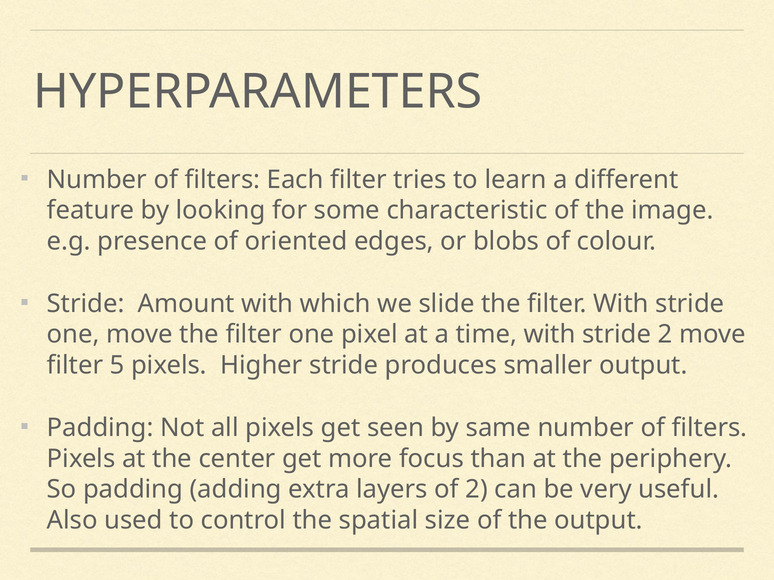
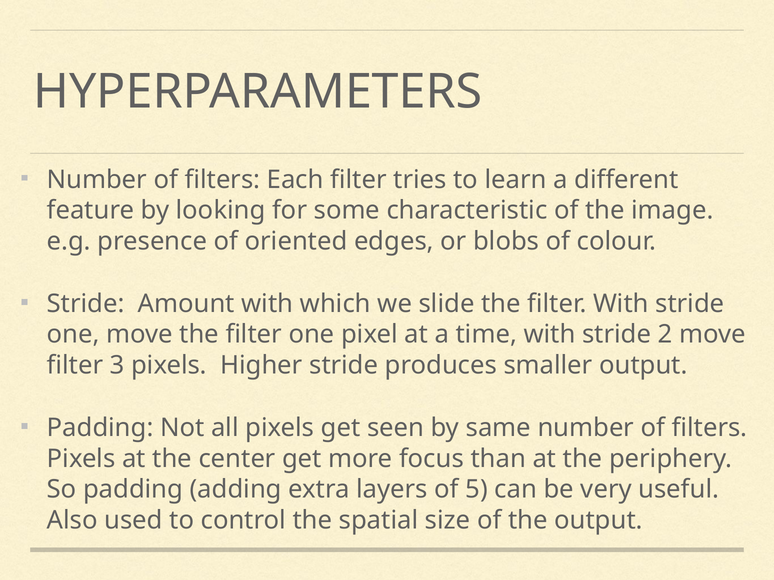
5: 5 -> 3 (117, 366)
of 2: 2 -> 5 (477, 490)
